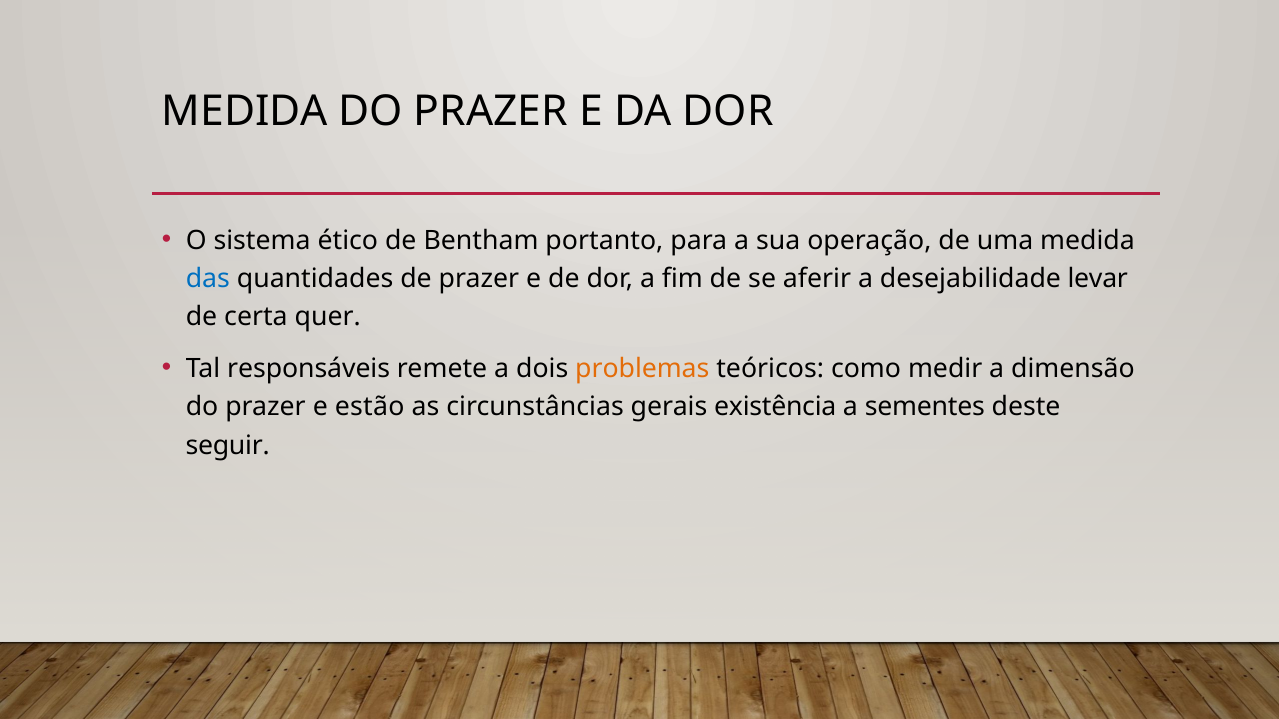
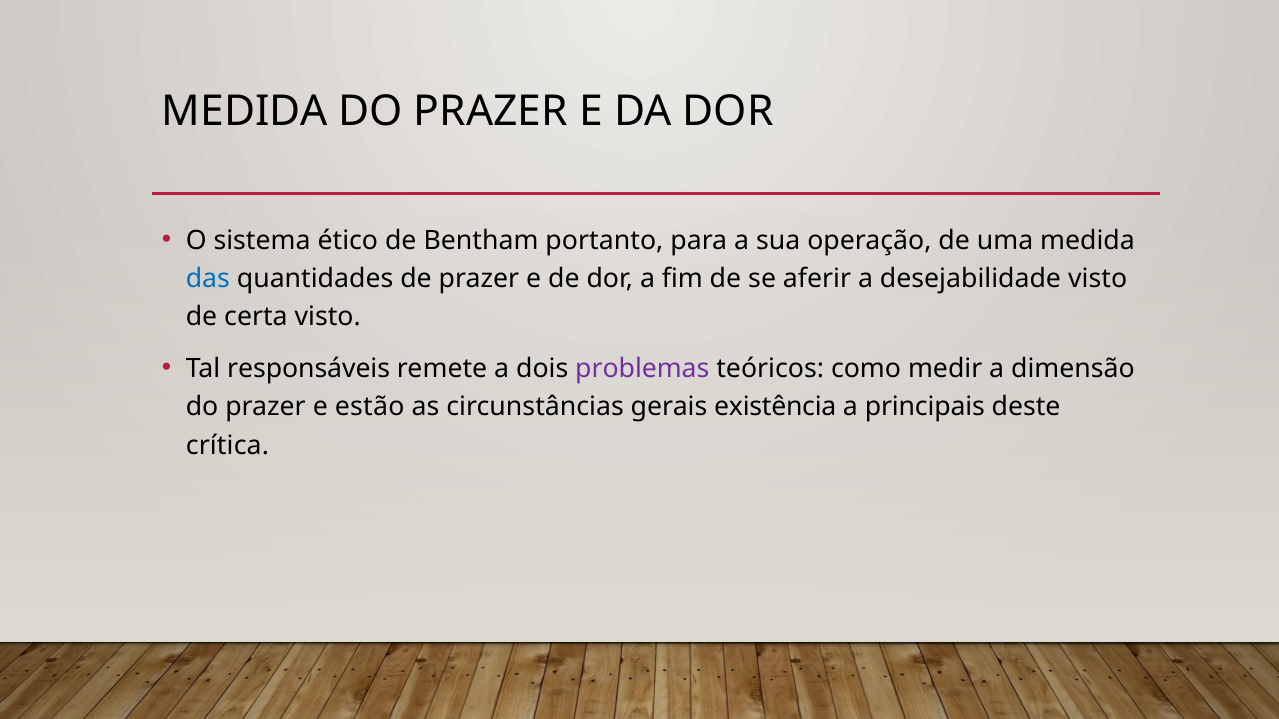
desejabilidade levar: levar -> visto (1098, 279)
certa quer: quer -> visto (328, 317)
problemas colour: orange -> purple (642, 369)
sementes: sementes -> principais (925, 407)
seguir: seguir -> crítica (227, 446)
